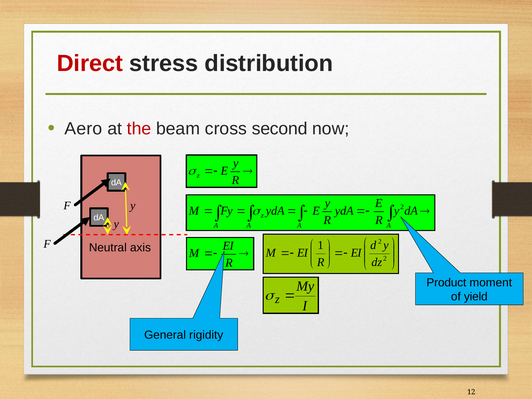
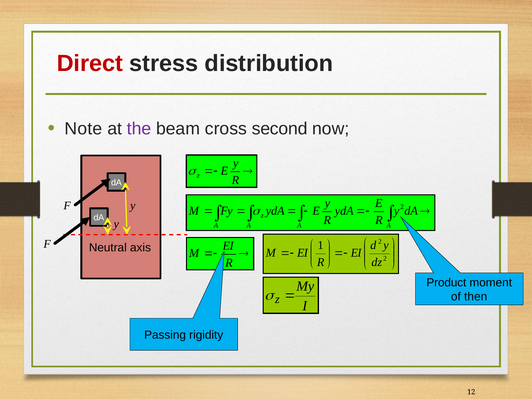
Aero: Aero -> Note (83, 129)
the colour: red -> purple (139, 129)
yield: yield -> then (476, 297)
General: General -> Passing (165, 335)
